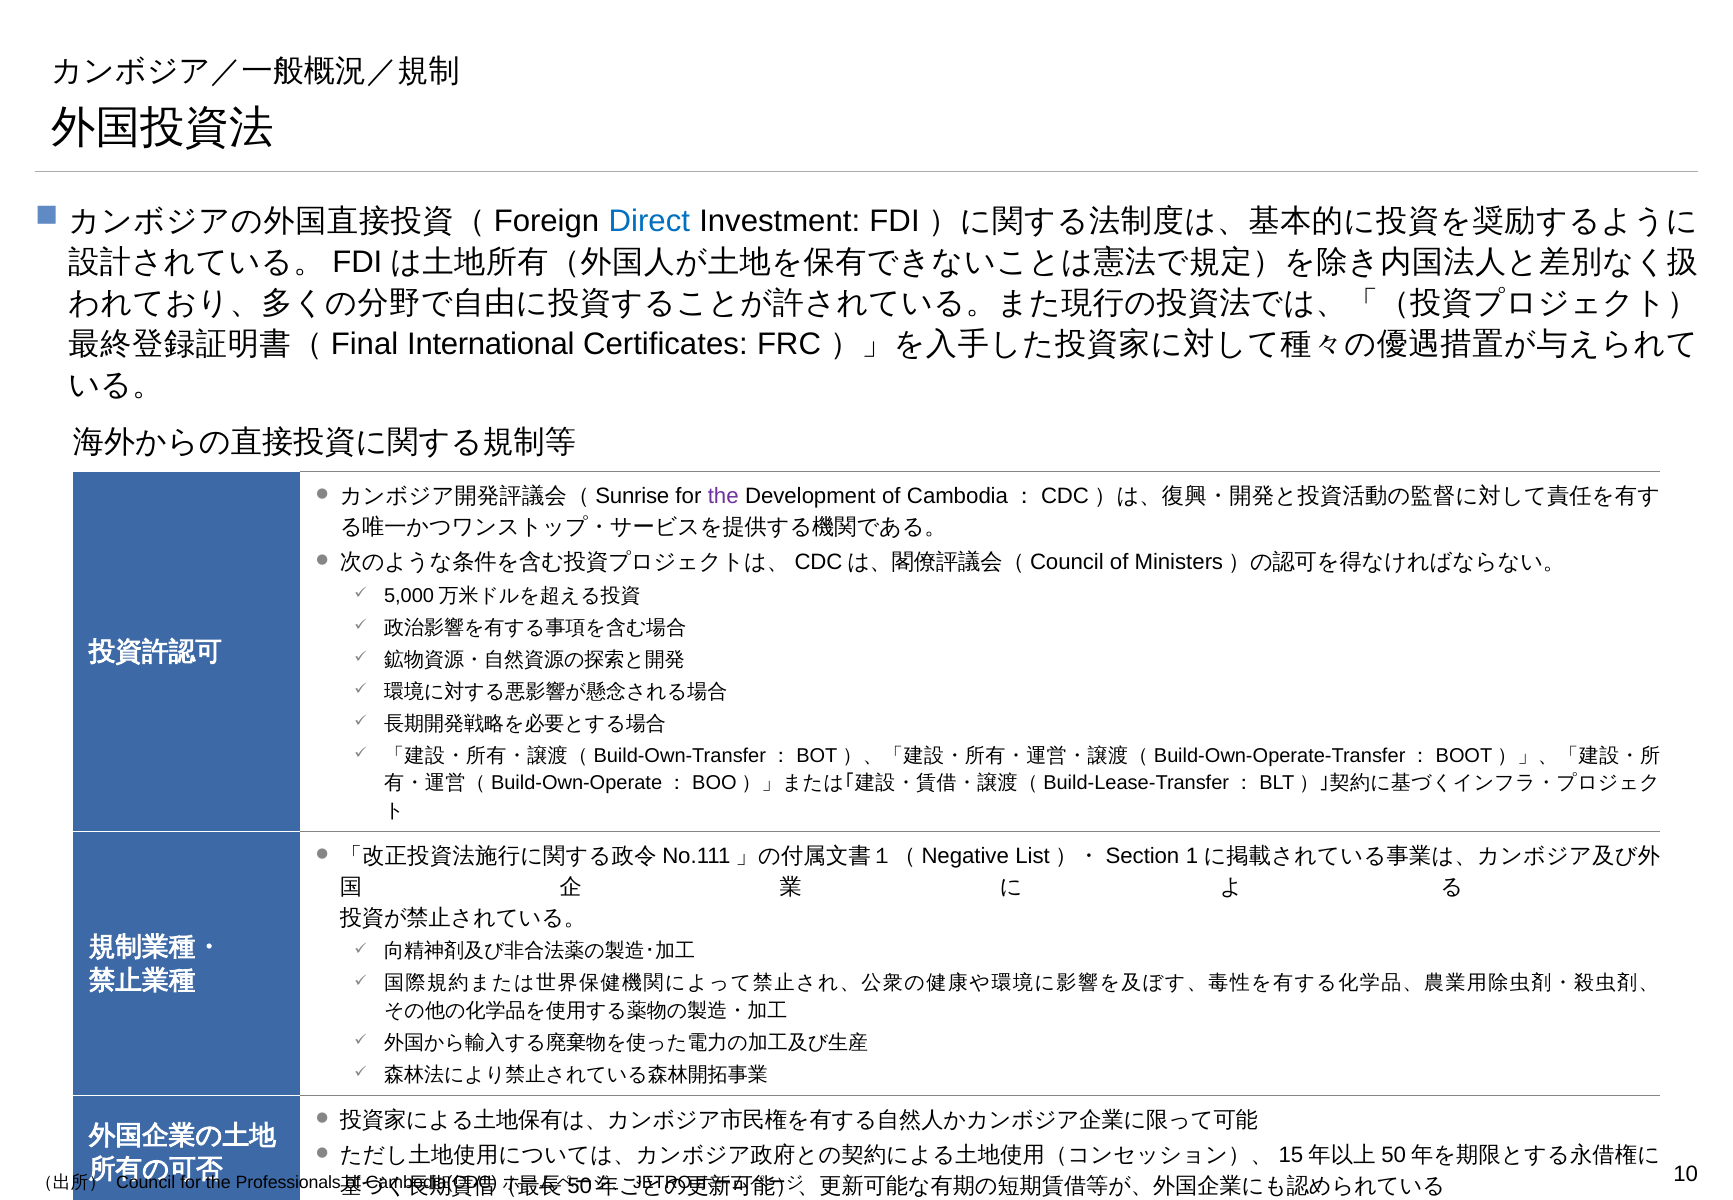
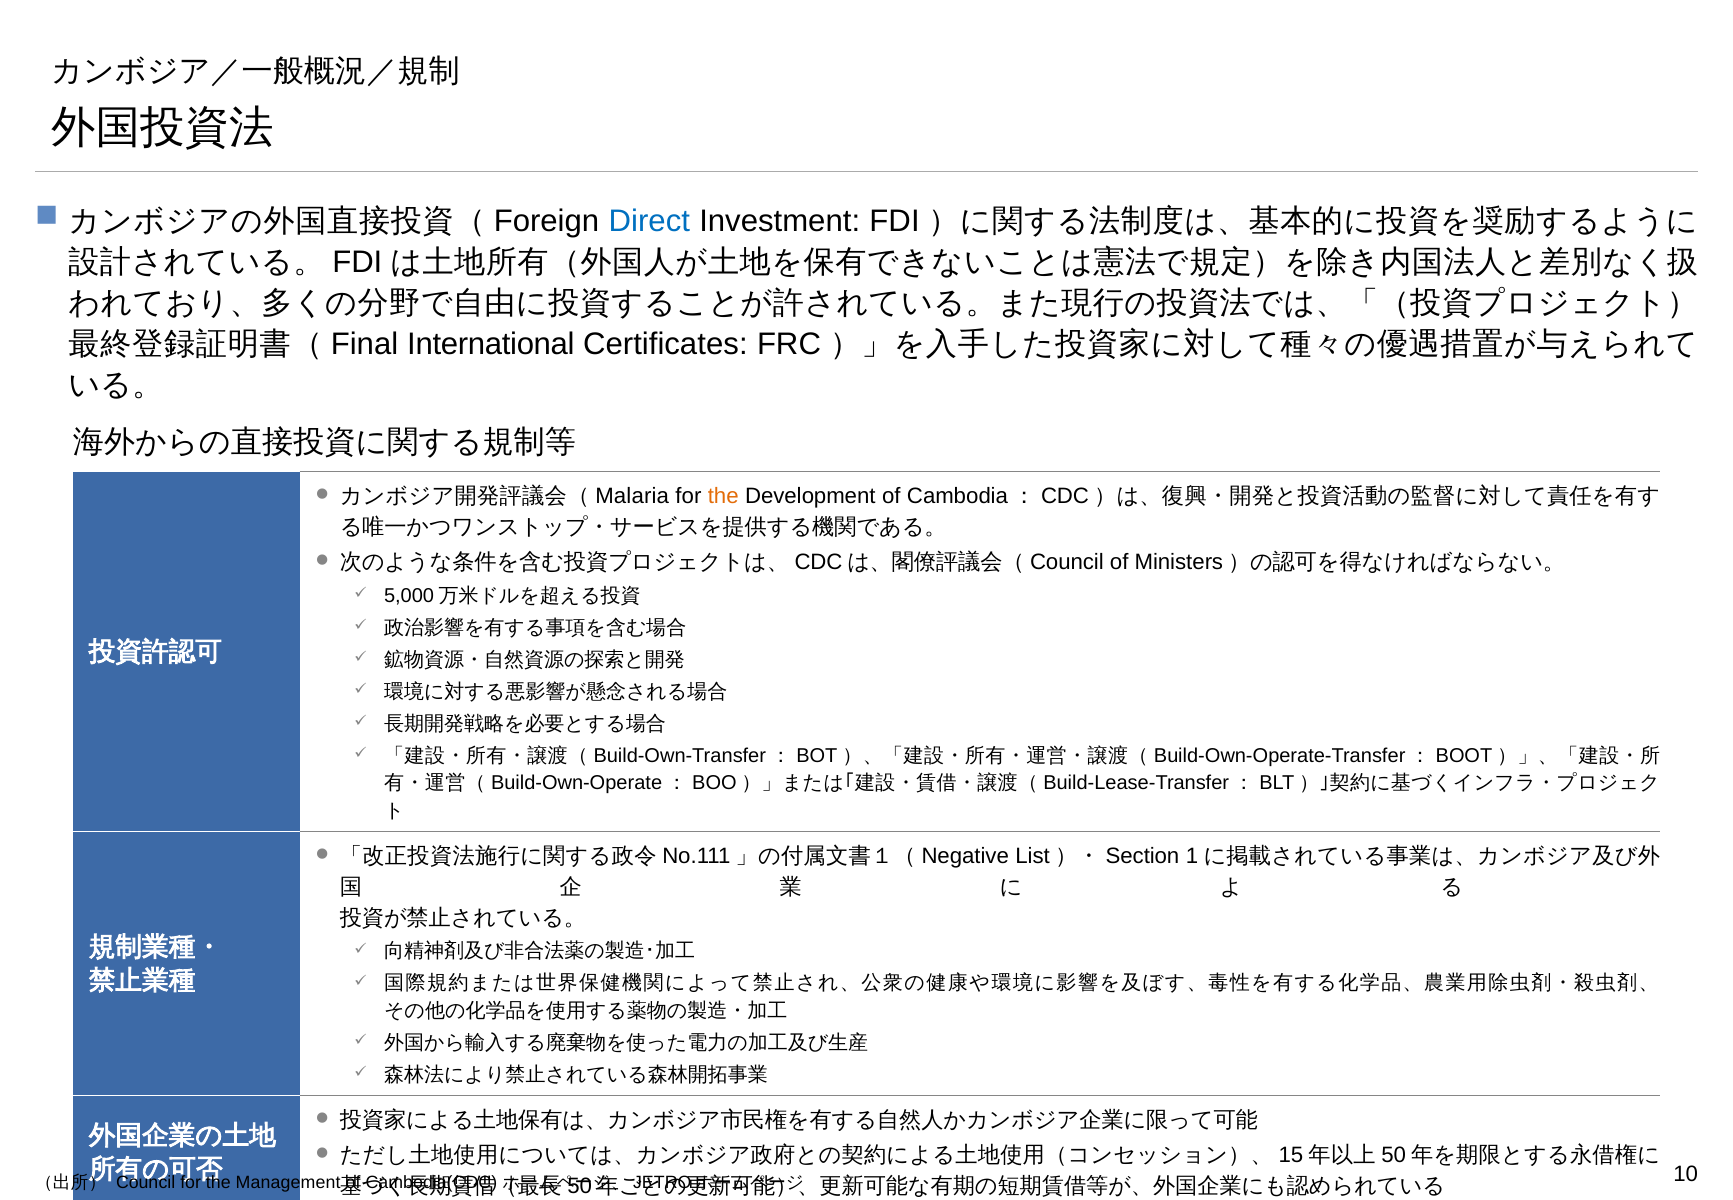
Sunrise: Sunrise -> Malaria (632, 496)
the colour: purple -> orange (723, 496)
Professionals: Professionals -> Management (288, 1182)
